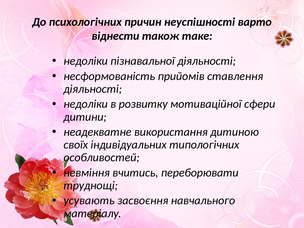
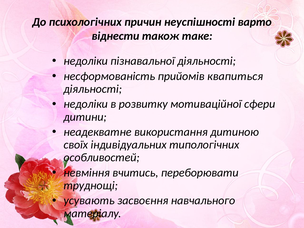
ставлення: ставлення -> квапиться (235, 76)
